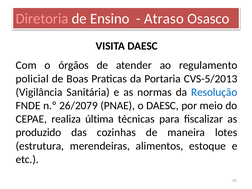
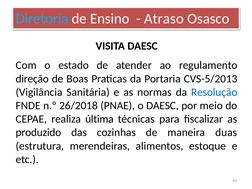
Diretoria colour: pink -> light blue (42, 19)
órgãos: órgãos -> estado (74, 65)
policial: policial -> direção (32, 79)
26/2079: 26/2079 -> 26/2018 (79, 106)
lotes: lotes -> duas (226, 133)
